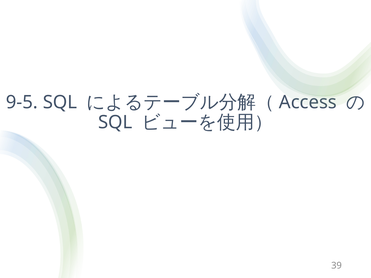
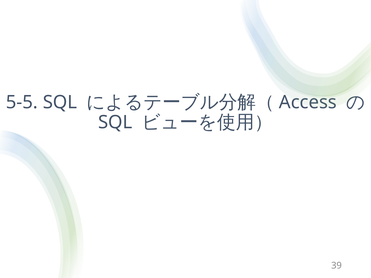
9-5: 9-5 -> 5-5 (22, 102)
